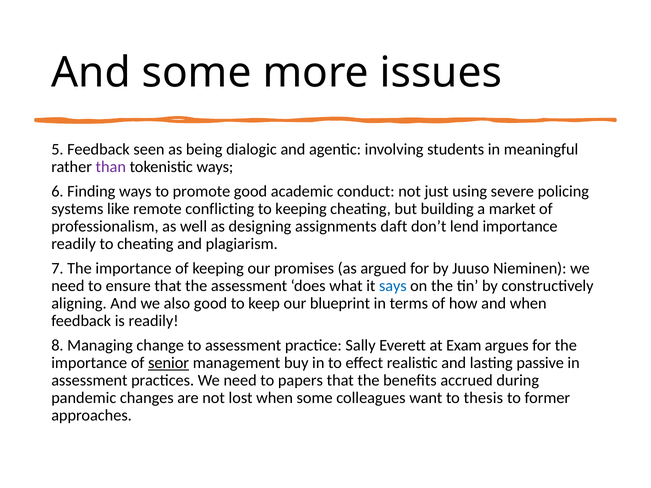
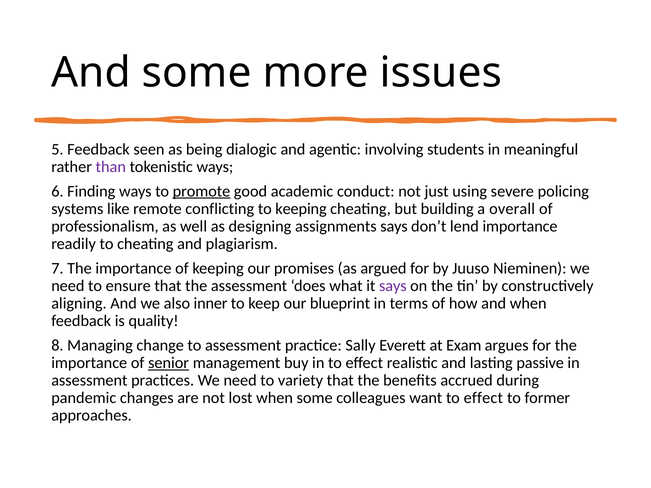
promote underline: none -> present (202, 191)
market: market -> overall (512, 209)
assignments daft: daft -> says (394, 226)
says colour: blue -> purple (393, 286)
also good: good -> inner (211, 304)
is readily: readily -> quality (154, 321)
papers: papers -> variety (300, 381)
want to thesis: thesis -> effect (483, 398)
